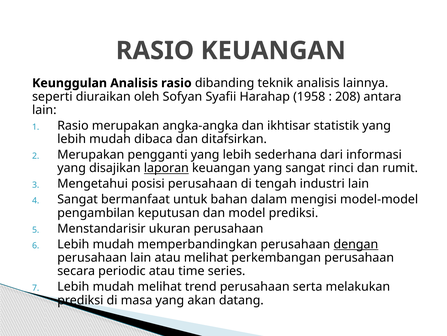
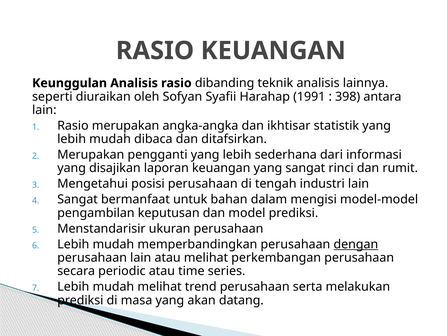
1958: 1958 -> 1991 (309, 96)
208: 208 -> 398 (348, 96)
laporan underline: present -> none (166, 168)
